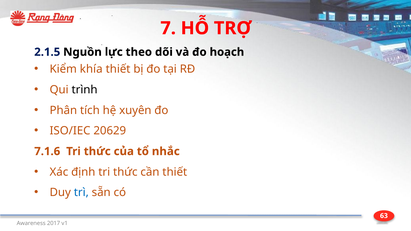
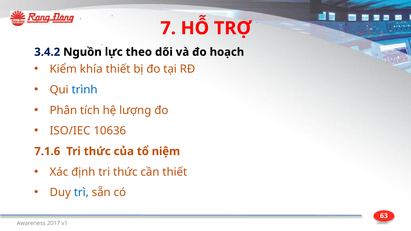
2.1.5: 2.1.5 -> 3.4.2 (47, 52)
trình colour: black -> blue (85, 90)
xuyên: xuyên -> lượng (135, 110)
20629: 20629 -> 10636 (110, 131)
nhắc: nhắc -> niệm (166, 151)
